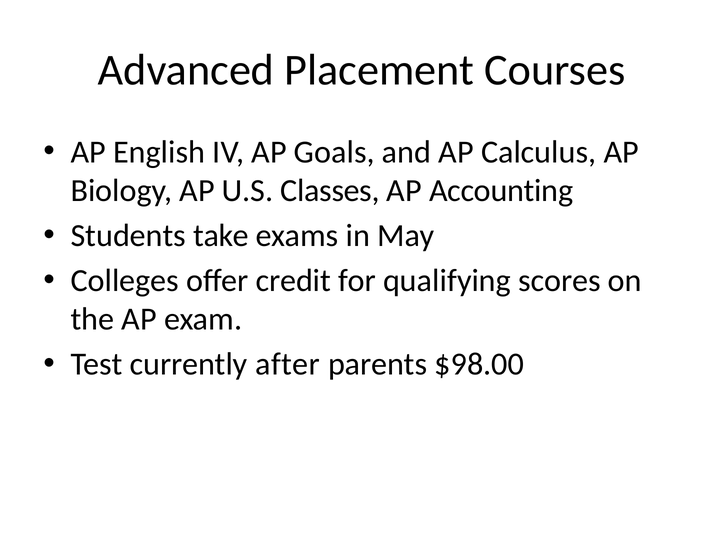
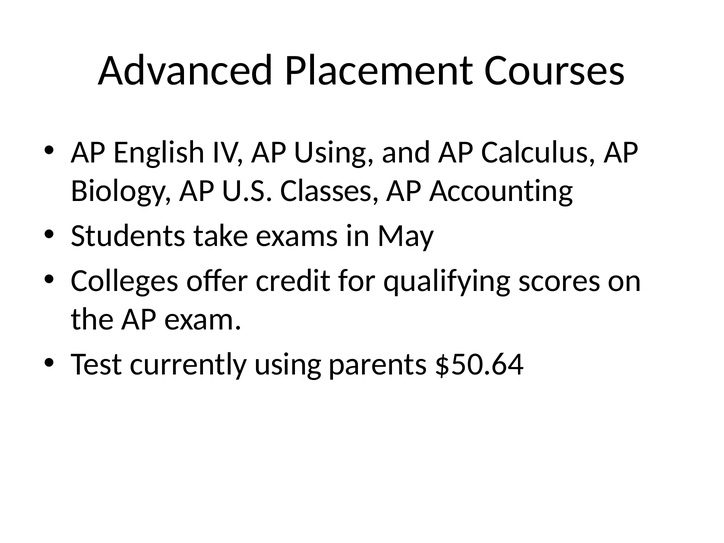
AP Goals: Goals -> Using (334, 152)
currently after: after -> using (288, 364)
$98.00: $98.00 -> $50.64 (479, 364)
